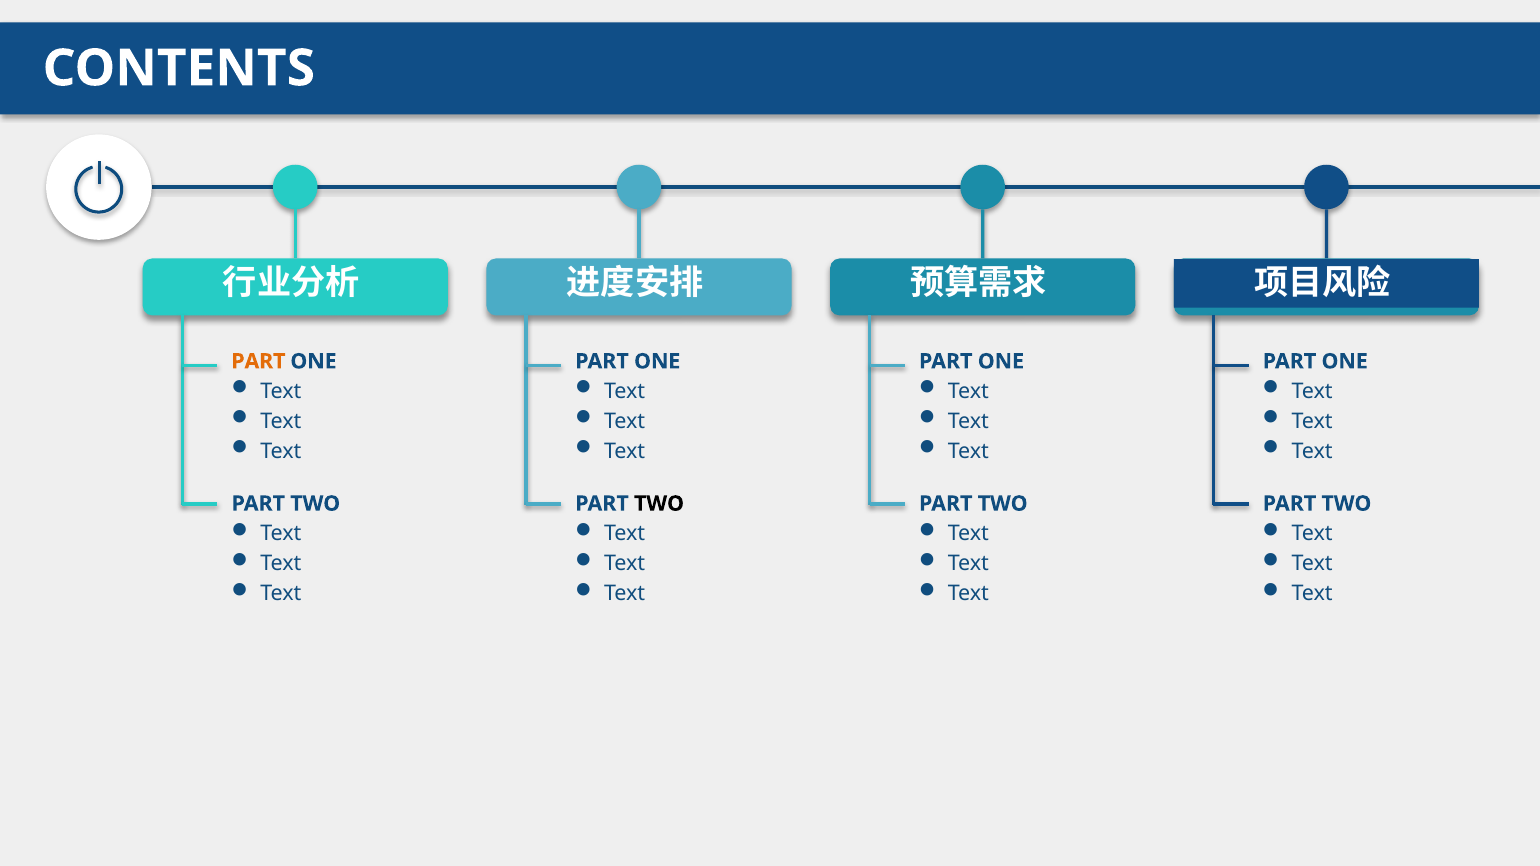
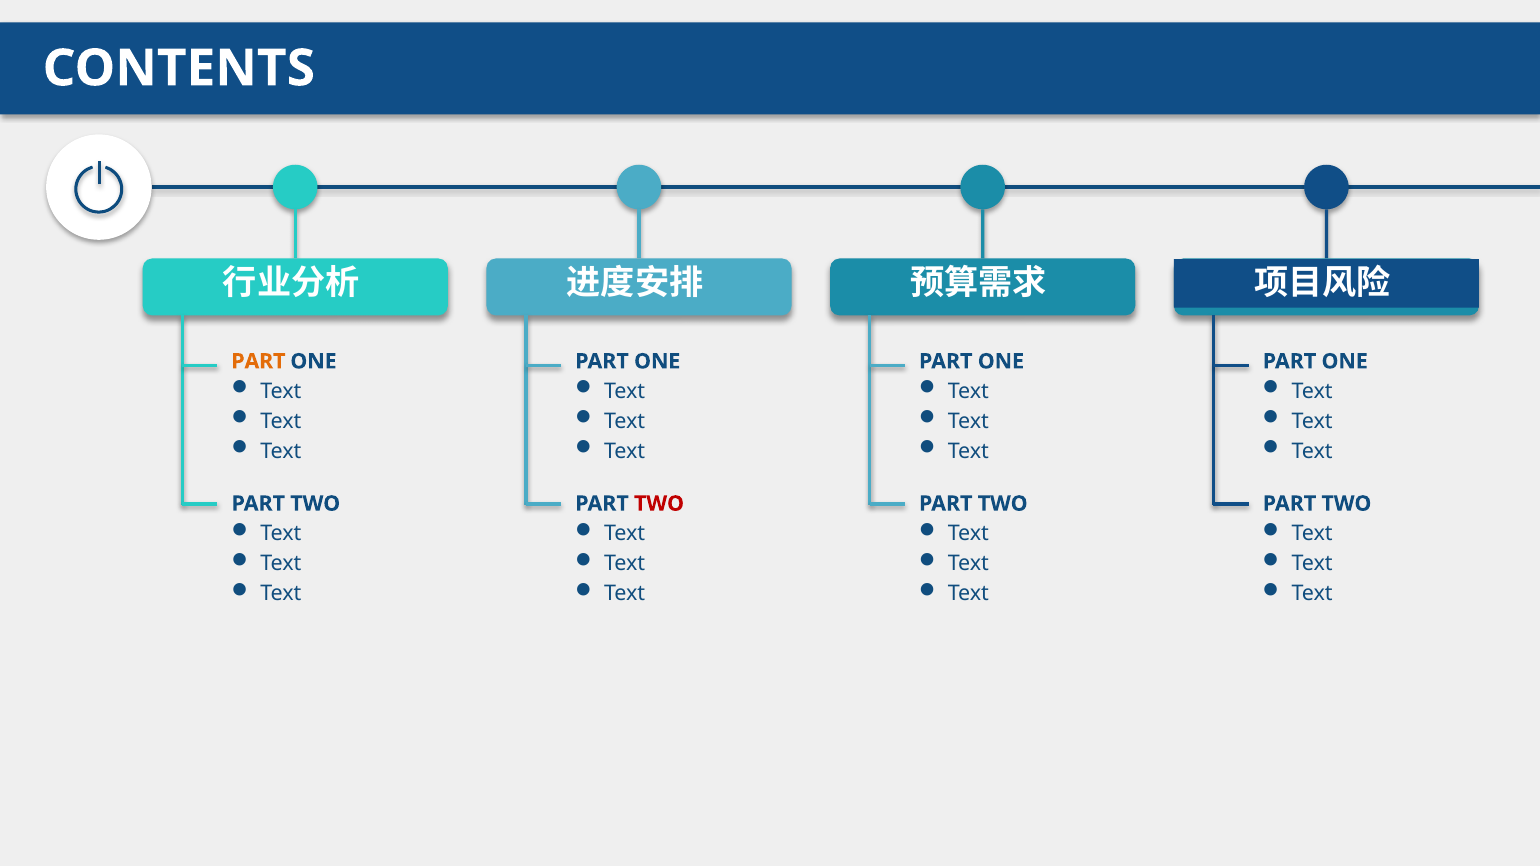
TWO colour: black -> red (659, 504)
